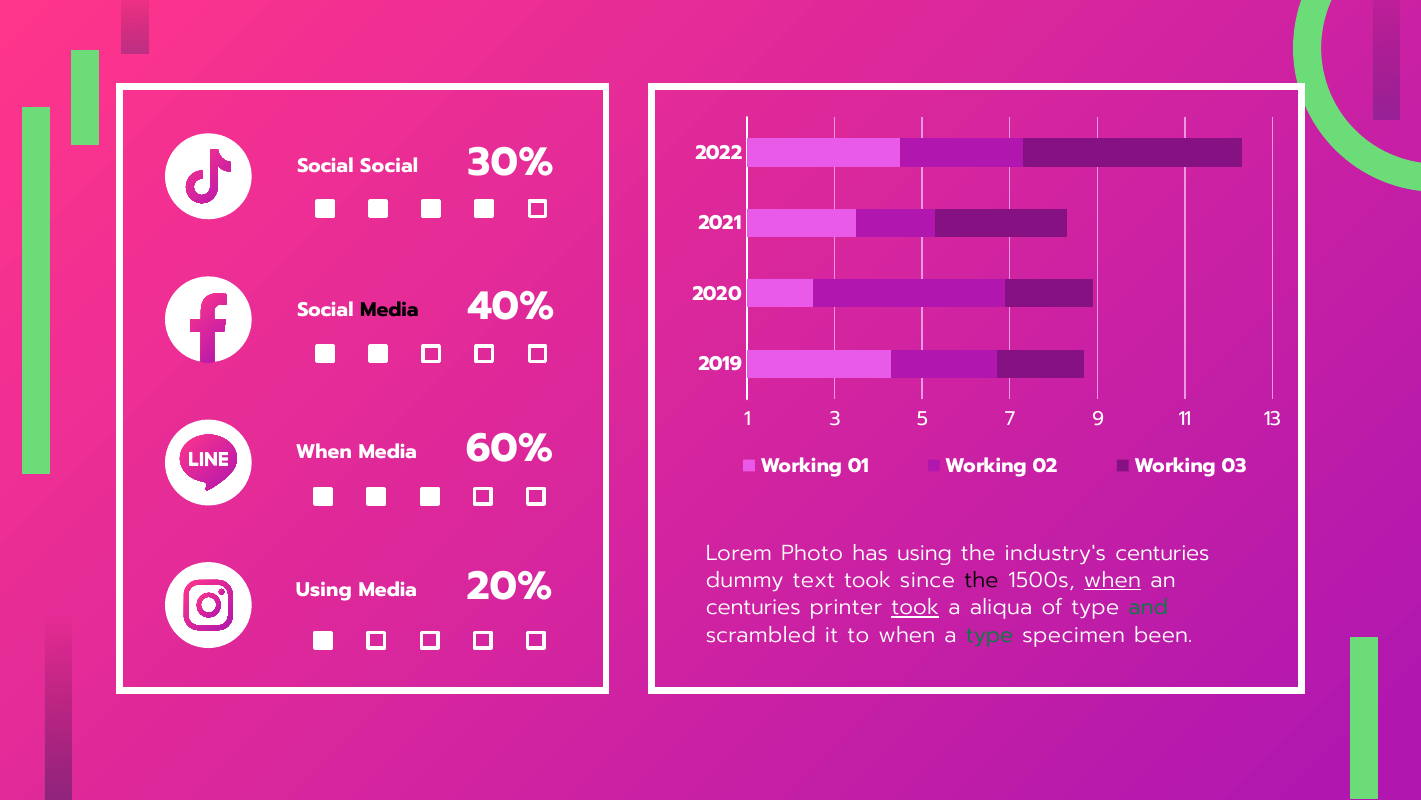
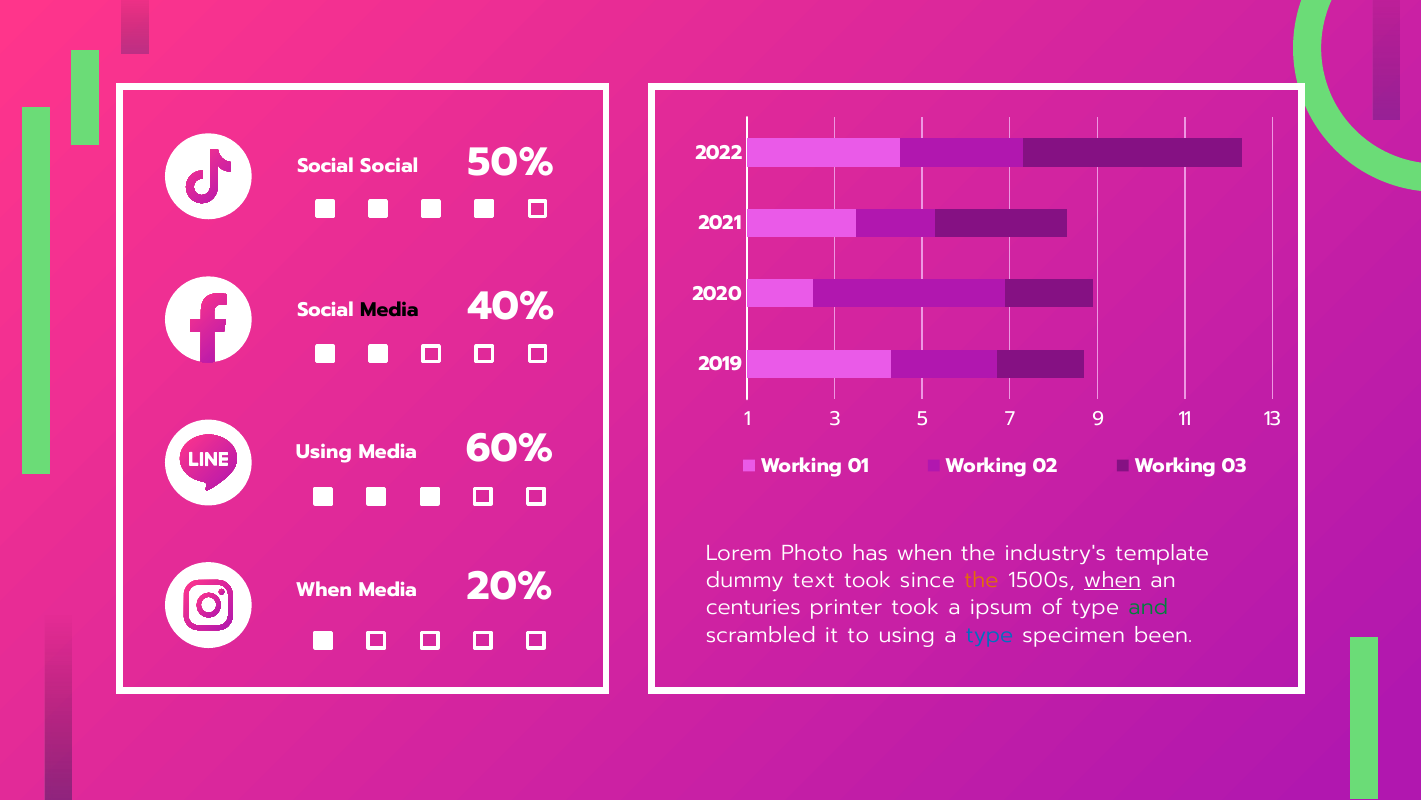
30%: 30% -> 50% (511, 162)
When: When -> Using (324, 452)
has using: using -> when (924, 553)
industry's centuries: centuries -> template (1162, 553)
the colour: black -> orange (981, 580)
Using: Using -> When (324, 589)
took underline: present -> none (915, 607)
aliqua: aliqua -> ipsum (1001, 607)
to when: when -> using (907, 635)
type colour: green -> blue (990, 635)
